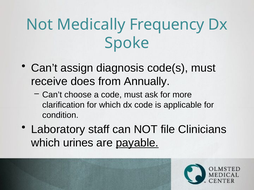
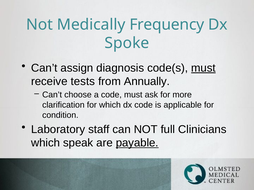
must underline: none -> present (203, 68)
does: does -> tests (83, 82)
file: file -> full (168, 130)
urines: urines -> speak (78, 143)
